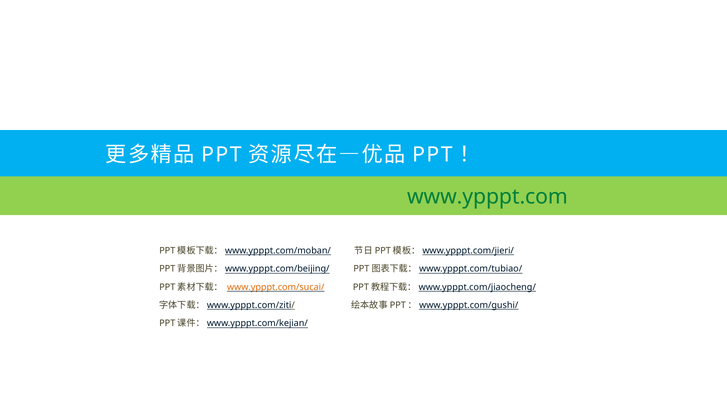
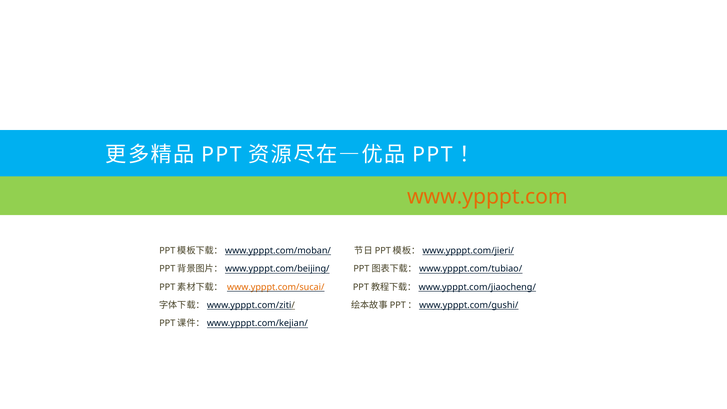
www.ypppt.com colour: green -> orange (487, 197)
